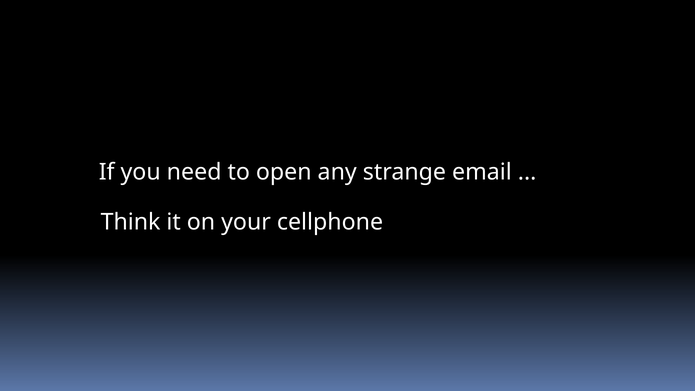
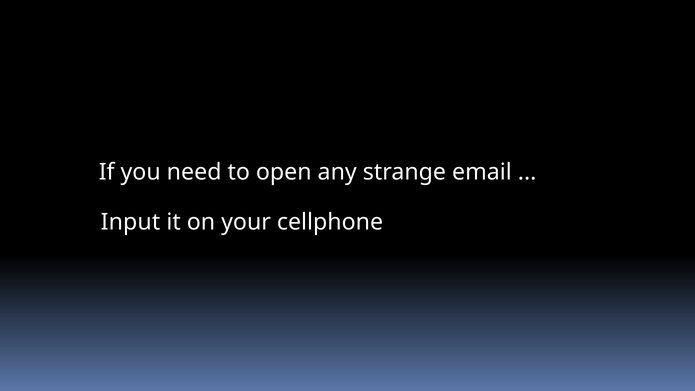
Think: Think -> Input (131, 222)
